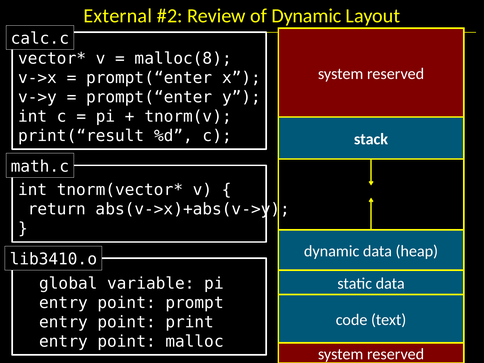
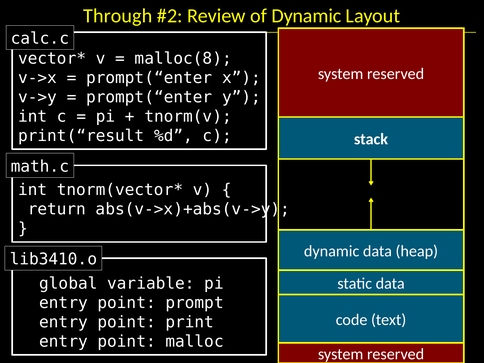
External: External -> Through (118, 16)
